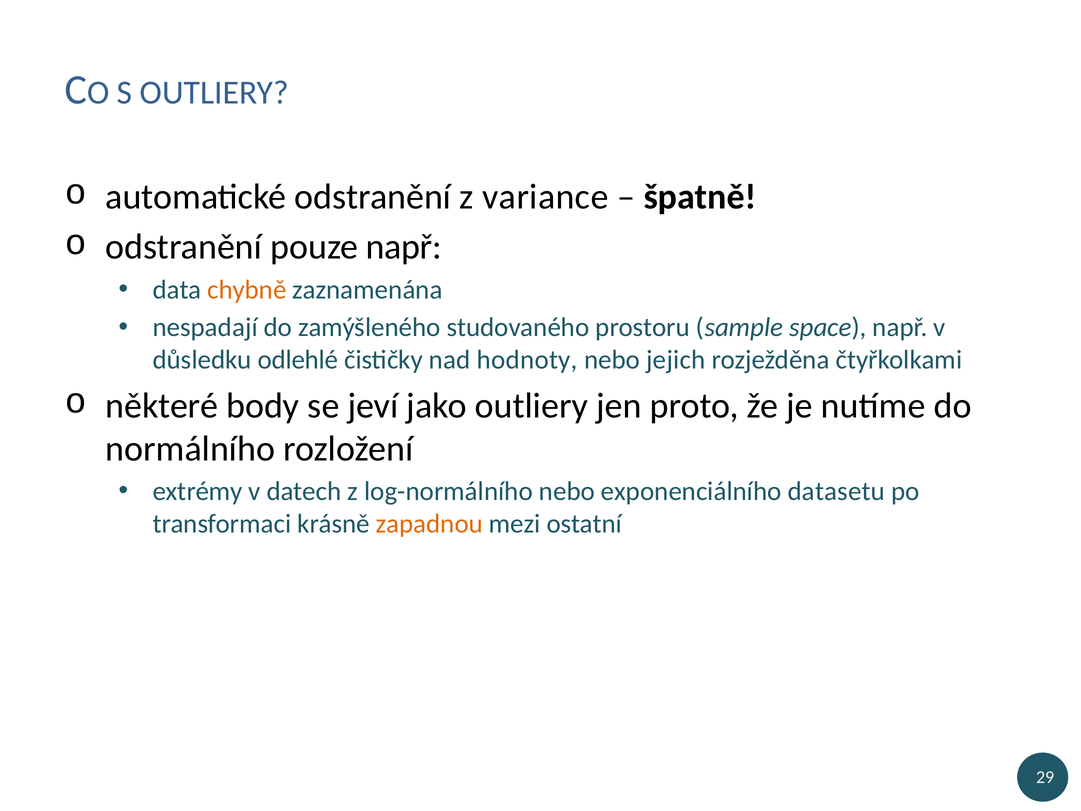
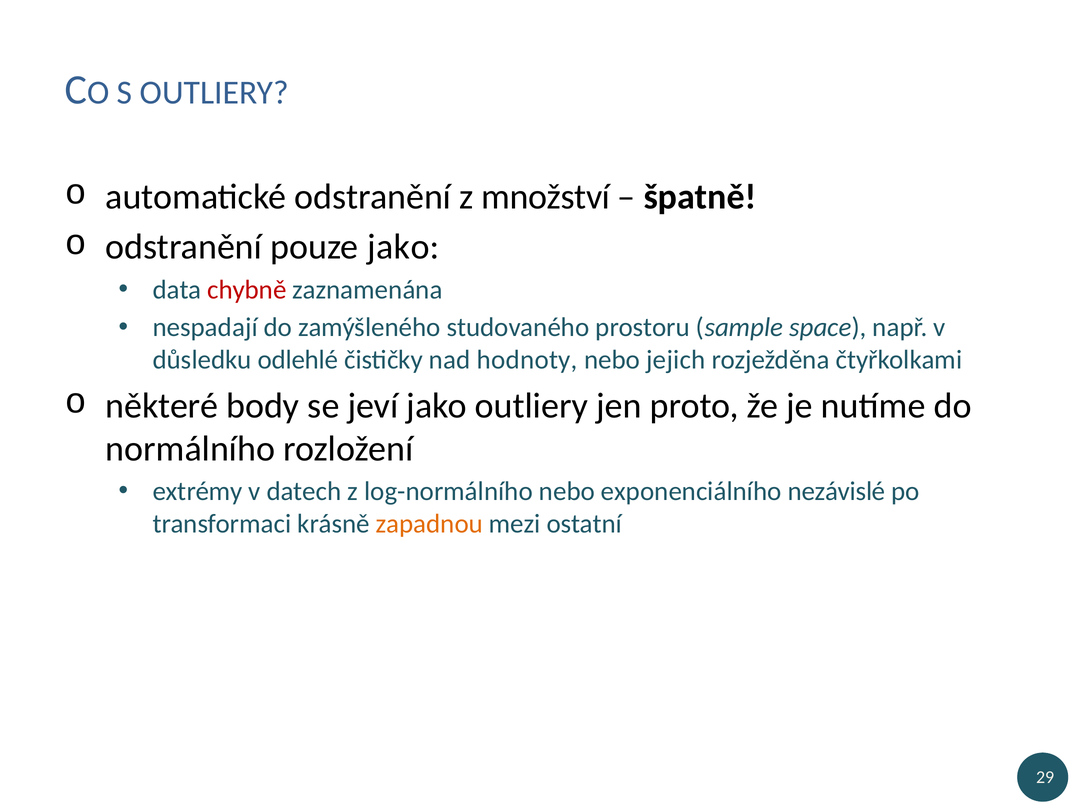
variance: variance -> množství (546, 197)
pouze např: např -> jako (403, 247)
chybně colour: orange -> red (247, 290)
datasetu: datasetu -> nezávislé (837, 491)
